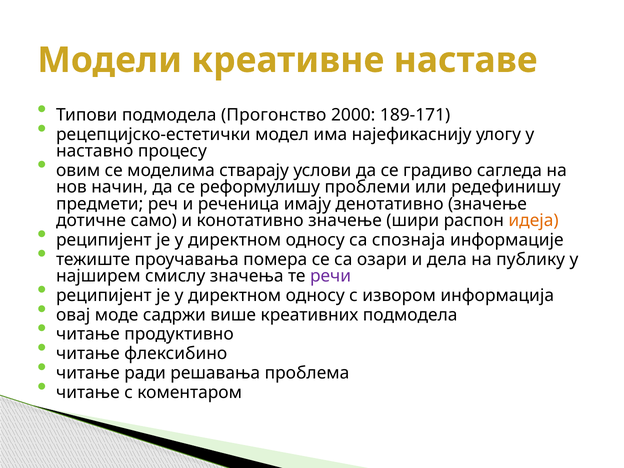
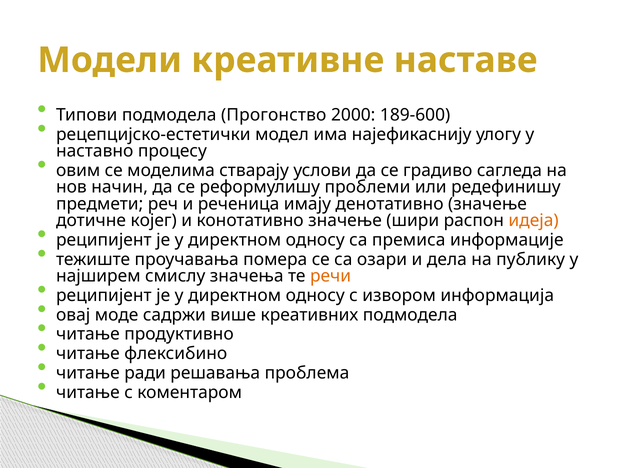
189-171: 189-171 -> 189-600 (415, 115)
само: само -> којег (154, 221)
спознаја: спознаја -> премиса (409, 240)
речи colour: purple -> orange (331, 276)
